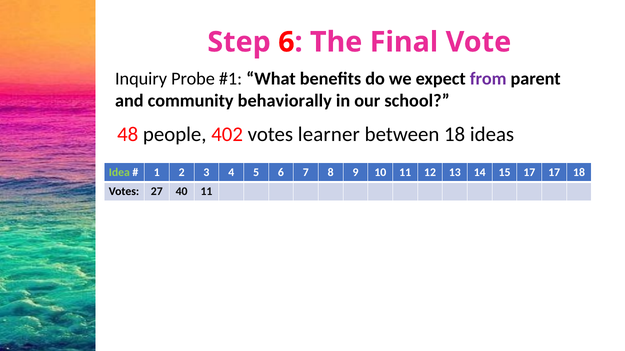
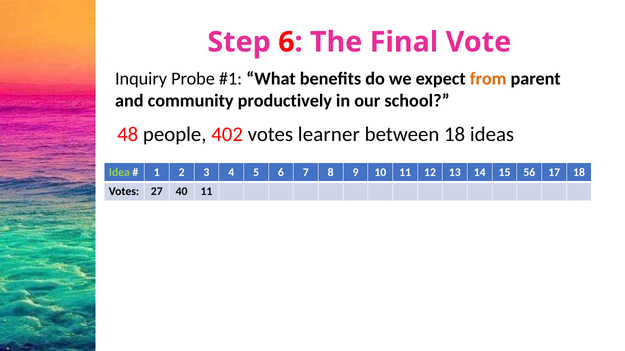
from colour: purple -> orange (488, 79)
behaviorally: behaviorally -> productively (285, 101)
15 17: 17 -> 56 (529, 173)
